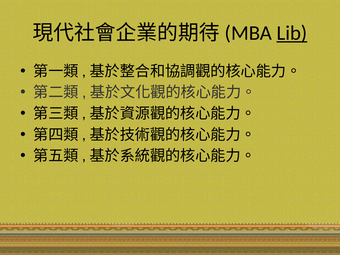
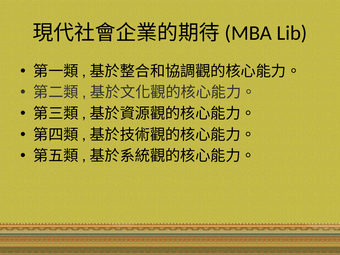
Lib underline: present -> none (292, 33)
